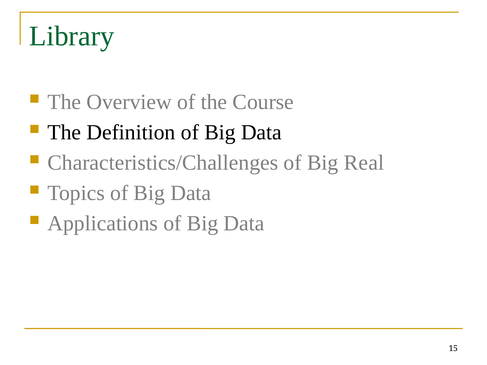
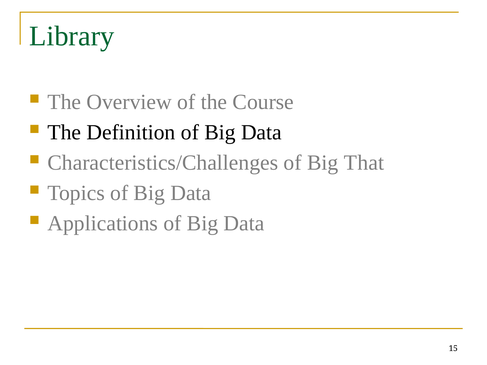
Real: Real -> That (364, 163)
